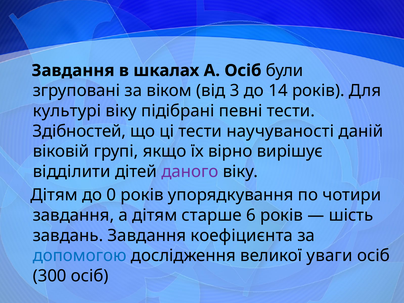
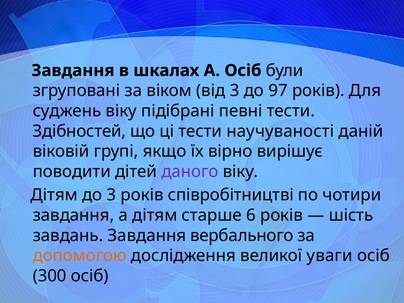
14: 14 -> 97 (278, 91)
культурі: культурі -> суджень (67, 111)
відділити: відділити -> поводити (72, 172)
до 0: 0 -> 3 (111, 195)
упорядкування: упорядкування -> співробітництві (231, 195)
коефіциєнта: коефіциєнта -> вербального (242, 235)
допомогою colour: blue -> orange (80, 256)
